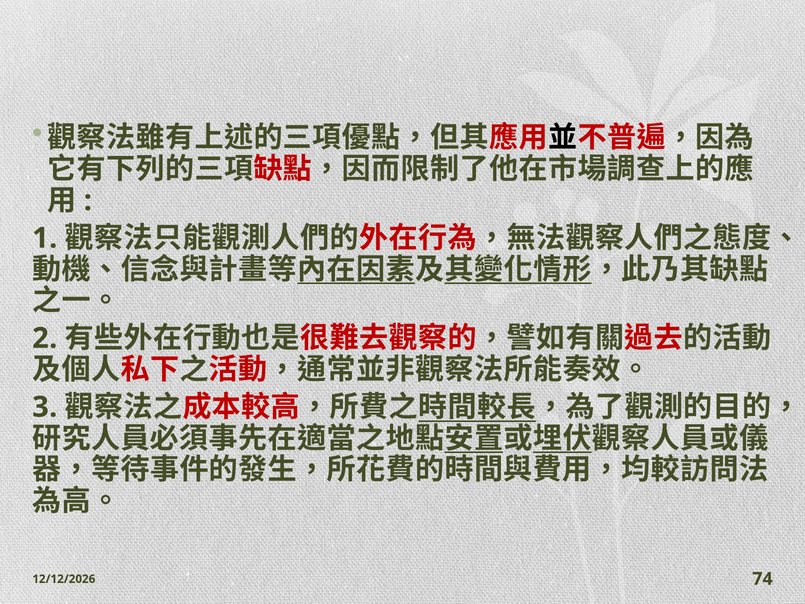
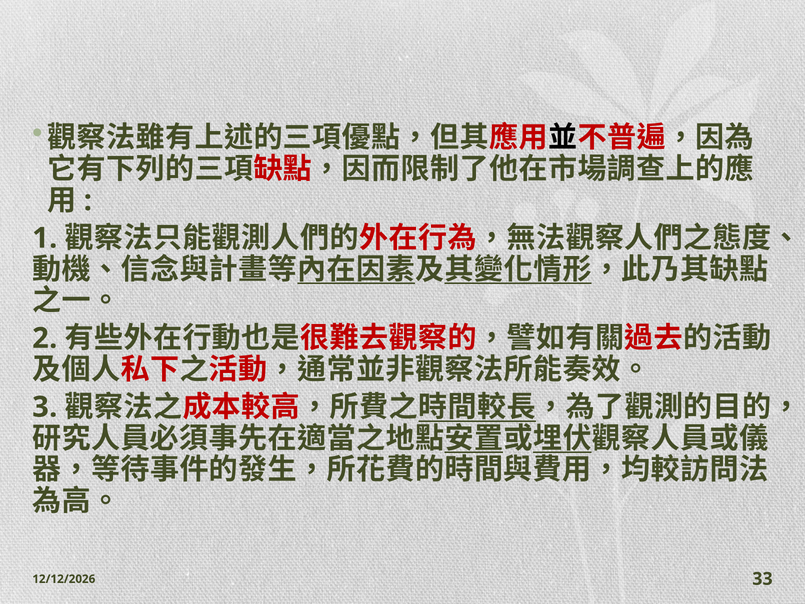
74: 74 -> 33 (762, 579)
